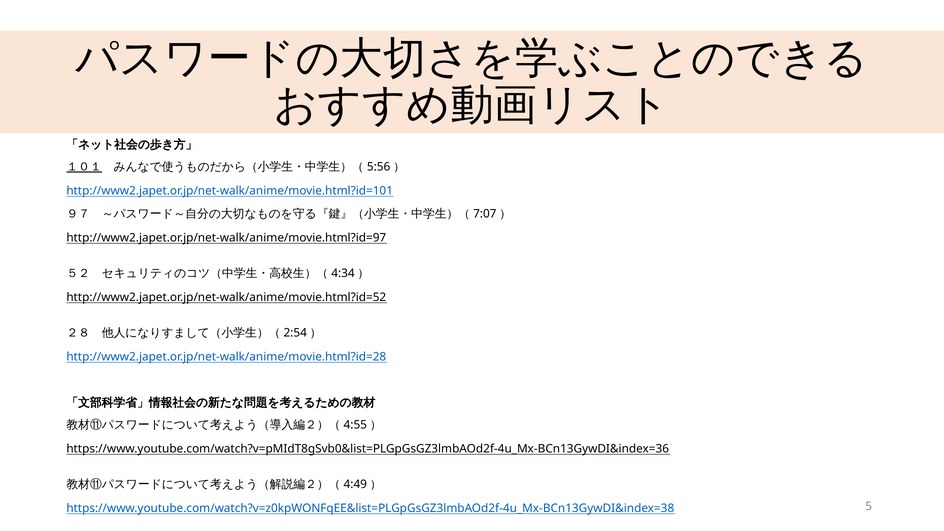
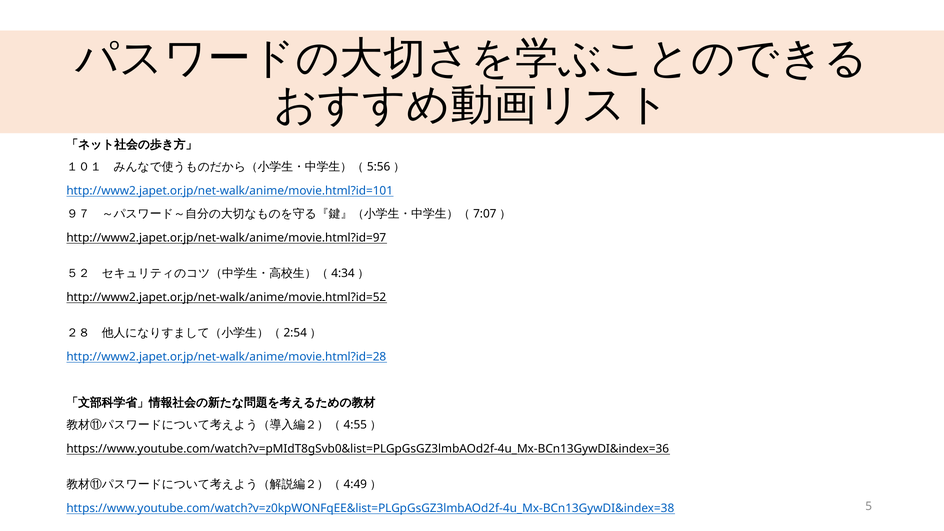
１０１ underline: present -> none (84, 167)
